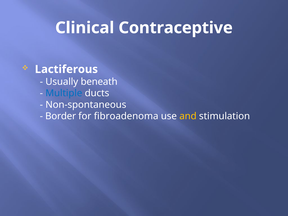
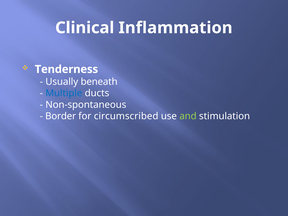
Contraceptive: Contraceptive -> Inflammation (175, 28)
Lactiferous: Lactiferous -> Tenderness (66, 69)
fibroadenoma: fibroadenoma -> circumscribed (126, 116)
and colour: yellow -> light green (188, 116)
